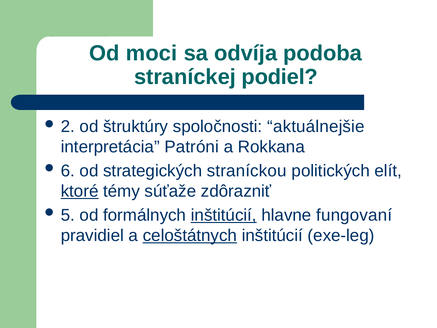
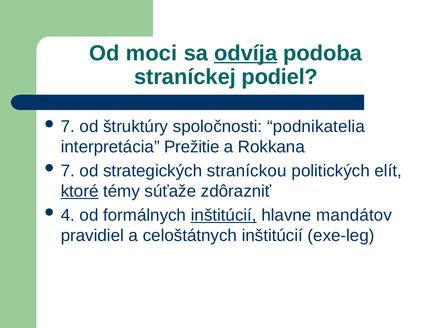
odvíja underline: none -> present (246, 53)
2: 2 -> 7 (68, 126)
aktuálnejšie: aktuálnejšie -> podnikatelia (316, 126)
Patróni: Patróni -> Prežitie (192, 147)
6: 6 -> 7 (68, 171)
5: 5 -> 4 (68, 215)
fungovaní: fungovaní -> mandátov (354, 215)
celoštátnych underline: present -> none (190, 235)
